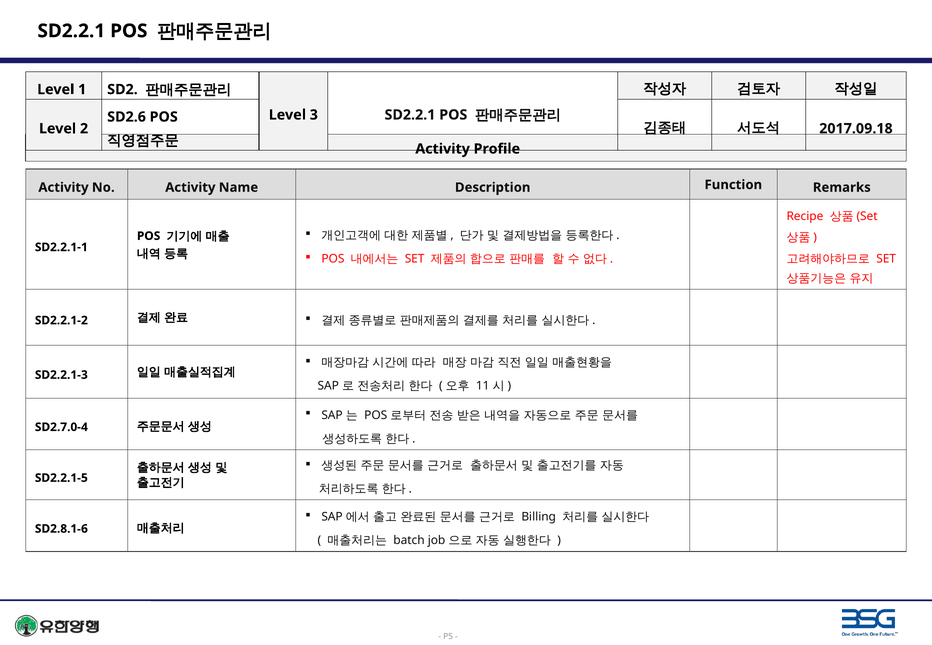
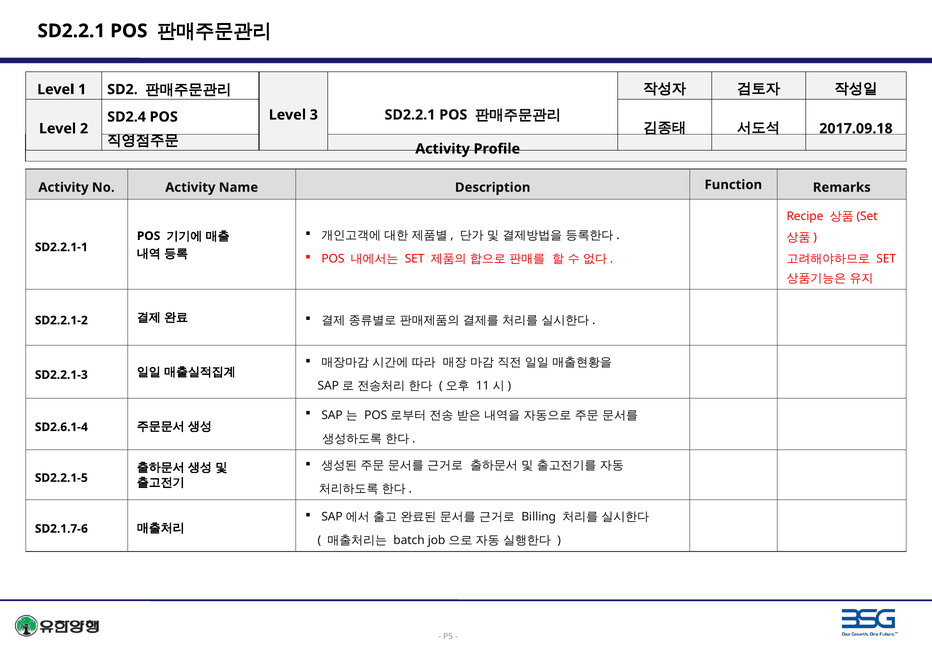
SD2.6: SD2.6 -> SD2.4 (127, 117)
SD2.7.0-4: SD2.7.0-4 -> SD2.6.1-4 (61, 427)
SD2.8.1-6: SD2.8.1-6 -> SD2.1.7-6 (61, 529)
